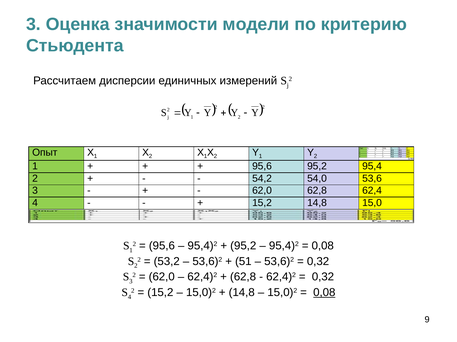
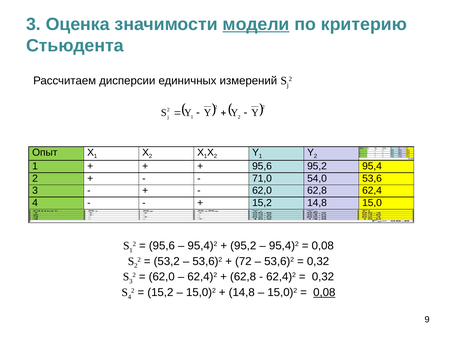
модели underline: none -> present (256, 24)
54,2: 54,2 -> 71,0 (262, 179)
51: 51 -> 72 (243, 262)
